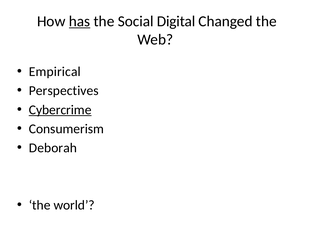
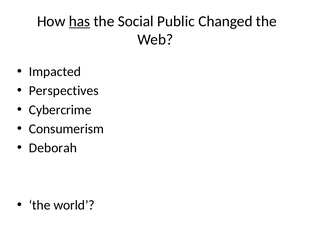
Digital: Digital -> Public (176, 21)
Empirical: Empirical -> Impacted (55, 72)
Cybercrime underline: present -> none (60, 110)
